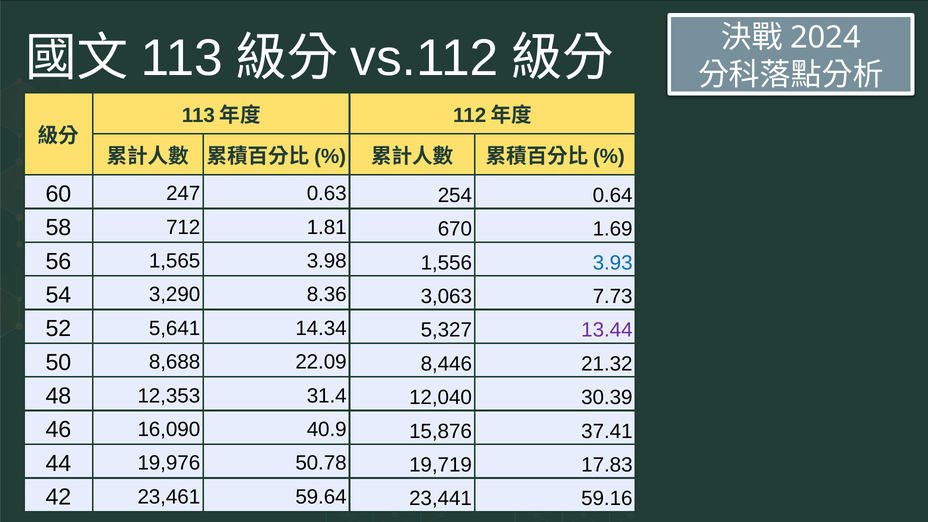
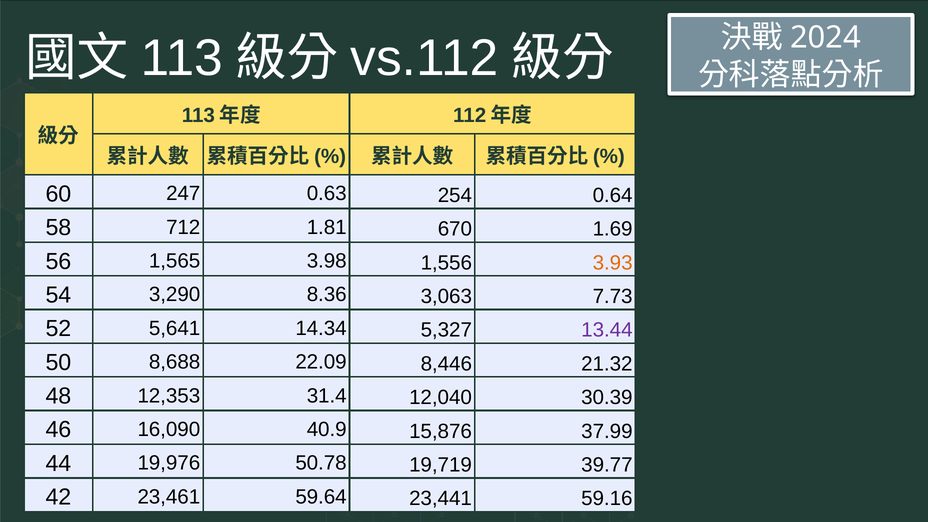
3.93 colour: blue -> orange (613, 263)
37.41: 37.41 -> 37.99 (607, 431)
17.83: 17.83 -> 39.77 (607, 465)
